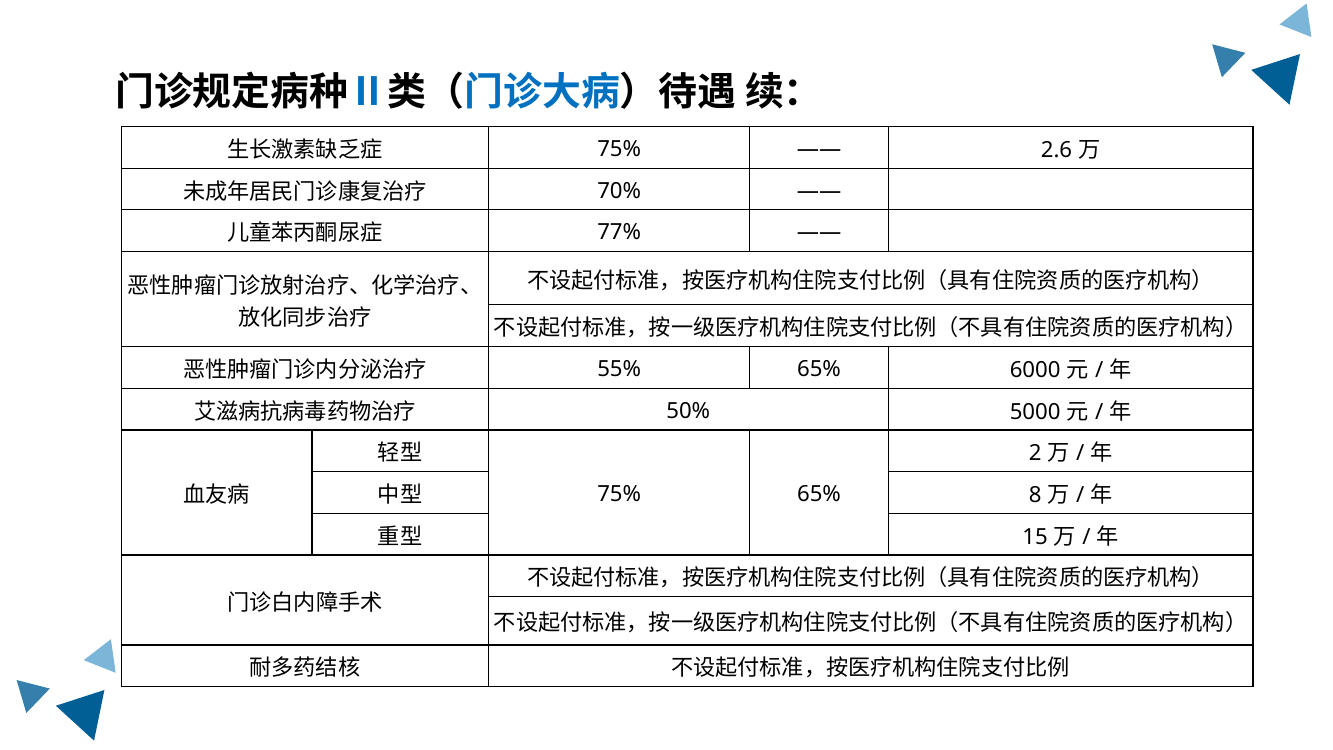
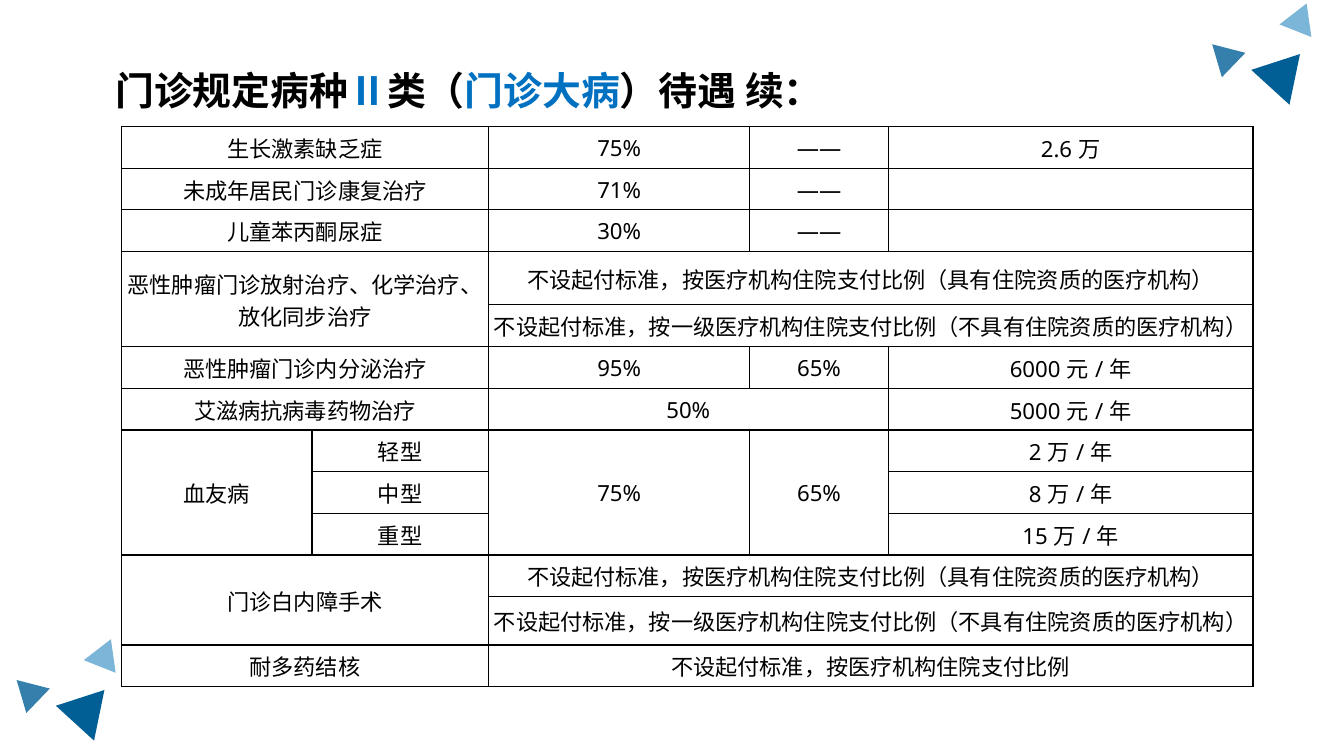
70%: 70% -> 71% (619, 191)
77%: 77% -> 30% (619, 232)
55%: 55% -> 95% (619, 369)
